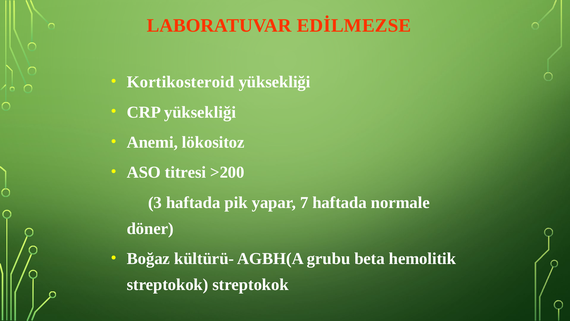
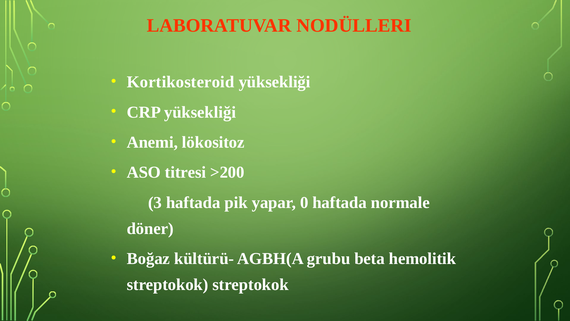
EDİLMEZSE: EDİLMEZSE -> NODÜLLERI (354, 26)
7: 7 -> 0 (304, 202)
